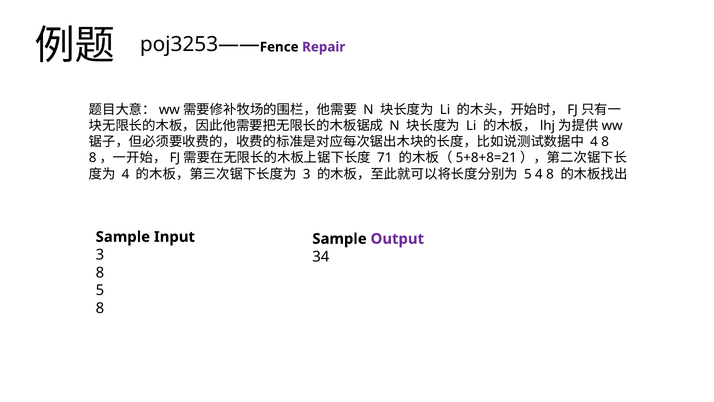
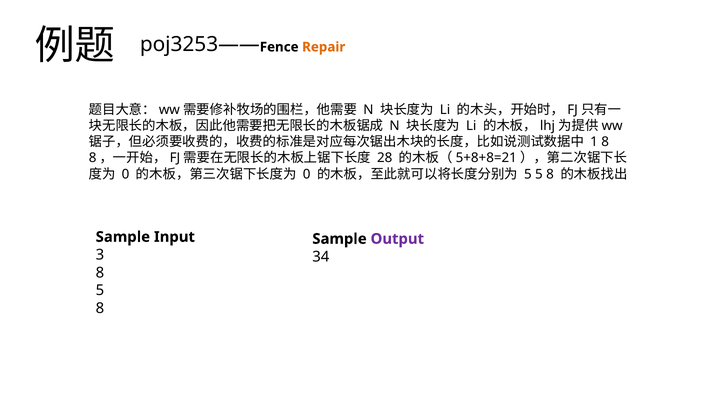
Repair colour: purple -> orange (324, 47)
4: 4 -> 1 (594, 142)
71: 71 -> 28 (385, 158)
4: 4 -> 0 (126, 174)
3: 3 -> 0 (307, 174)
5 4: 4 -> 5 (539, 174)
